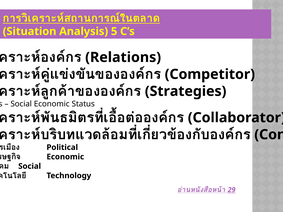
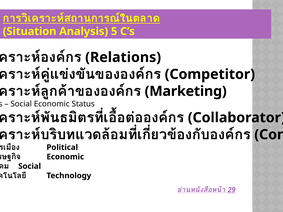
Strategies: Strategies -> Marketing (186, 91)
